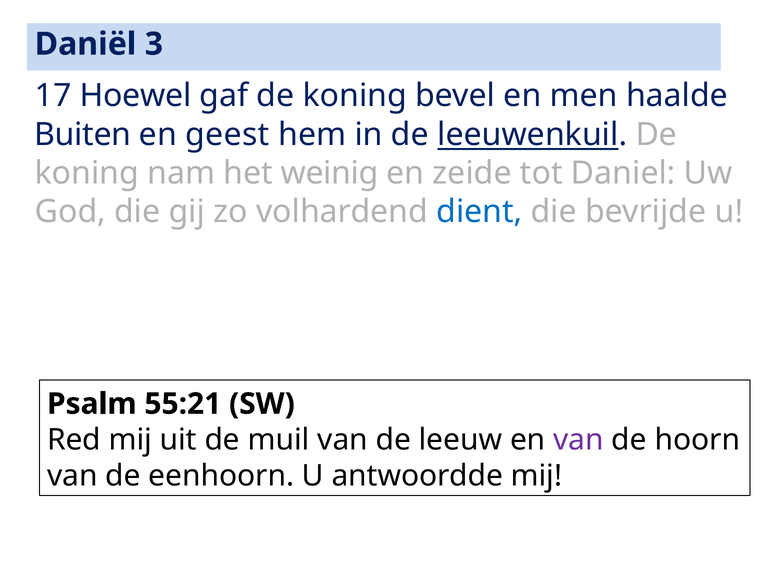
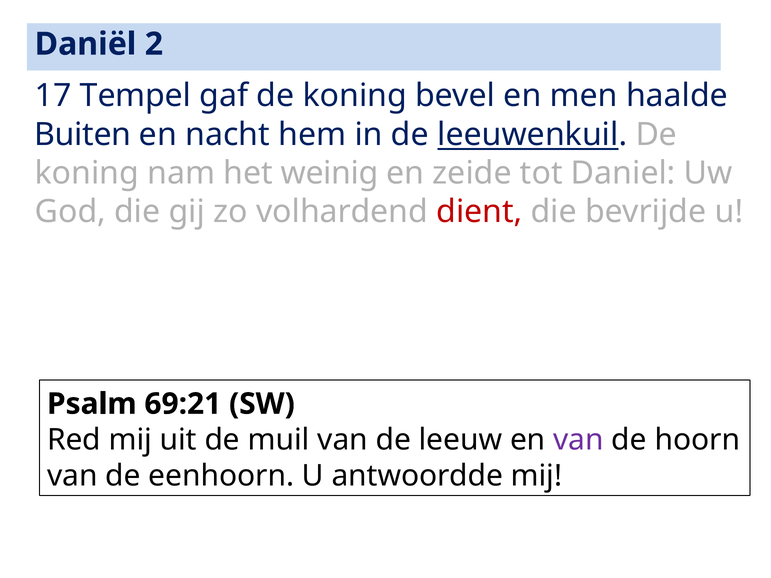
3: 3 -> 2 (154, 44)
Hoewel: Hoewel -> Tempel (135, 96)
geest: geest -> nacht (228, 134)
dient colour: blue -> red (479, 212)
55:21: 55:21 -> 69:21 (183, 404)
